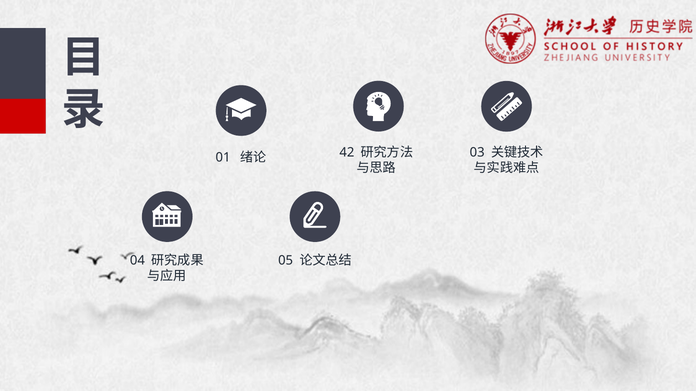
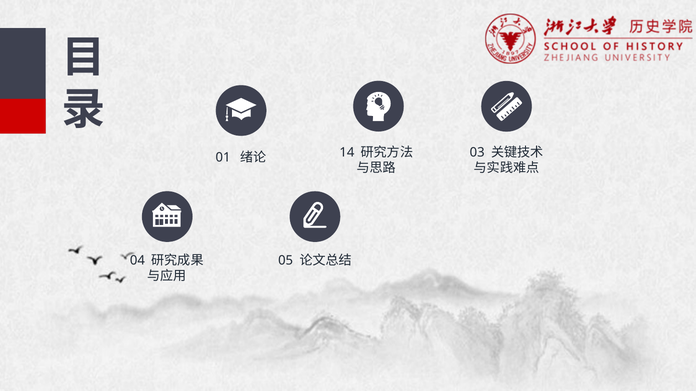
42: 42 -> 14 (347, 153)
